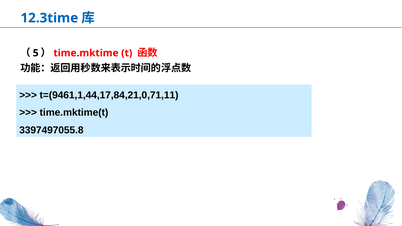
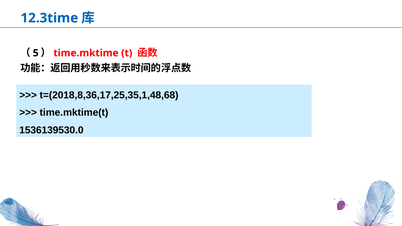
t=(9461,1,44,17,84,21,0,71,11: t=(9461,1,44,17,84,21,0,71,11 -> t=(2018,8,36,17,25,35,1,48,68 (109, 95)
3397497055.8: 3397497055.8 -> 1536139530.0 (51, 130)
